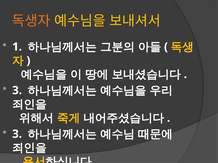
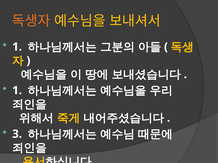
3: 3 -> 1 (17, 91)
